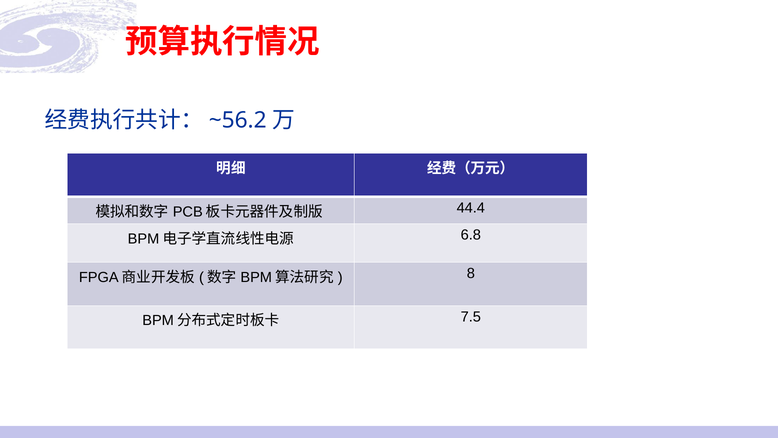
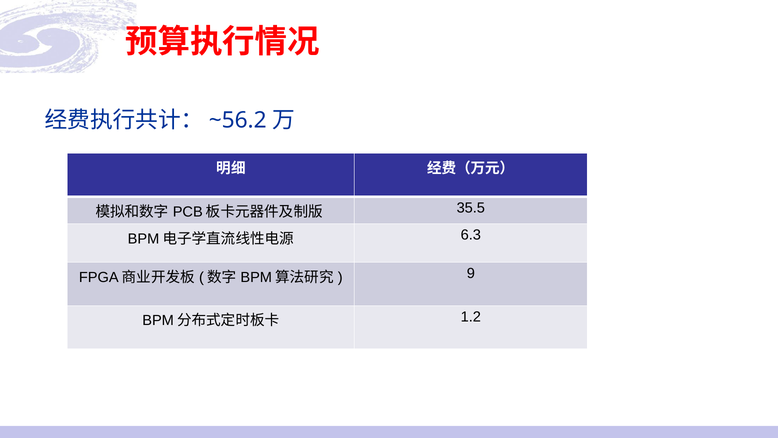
44.4: 44.4 -> 35.5 (471, 208)
6.8: 6.8 -> 6.3 (471, 235)
8: 8 -> 9 (471, 273)
7.5: 7.5 -> 1.2 (471, 317)
